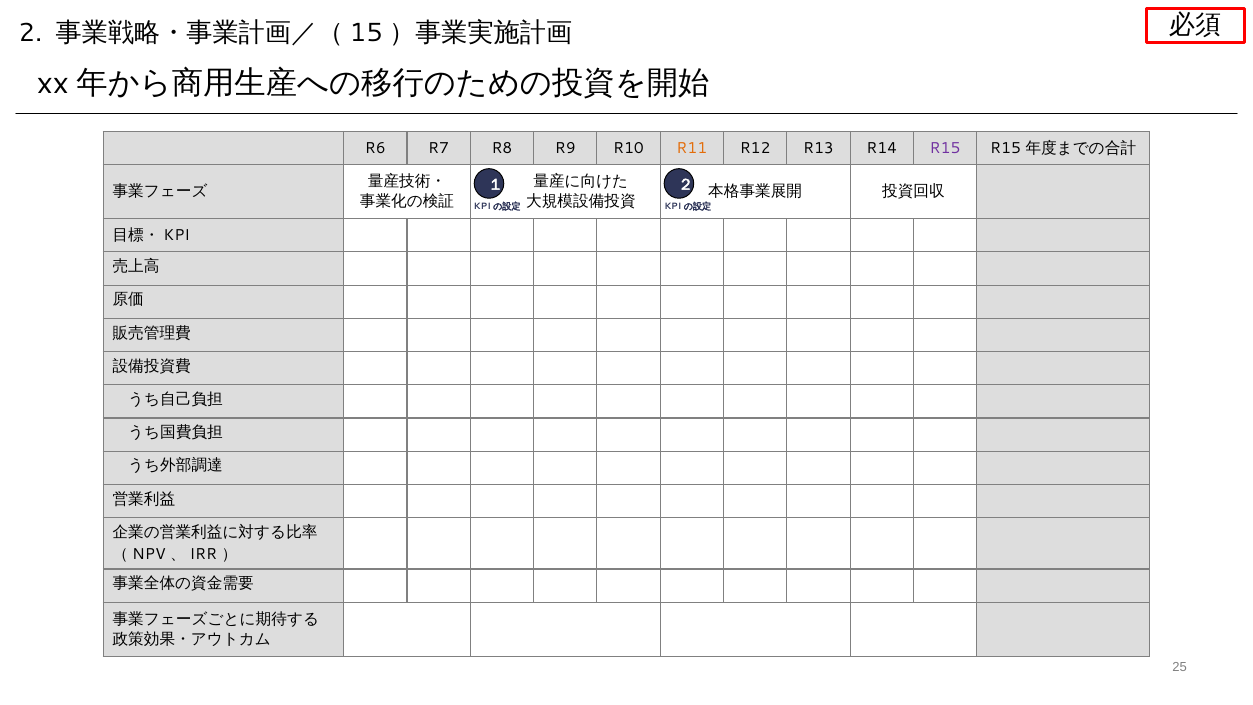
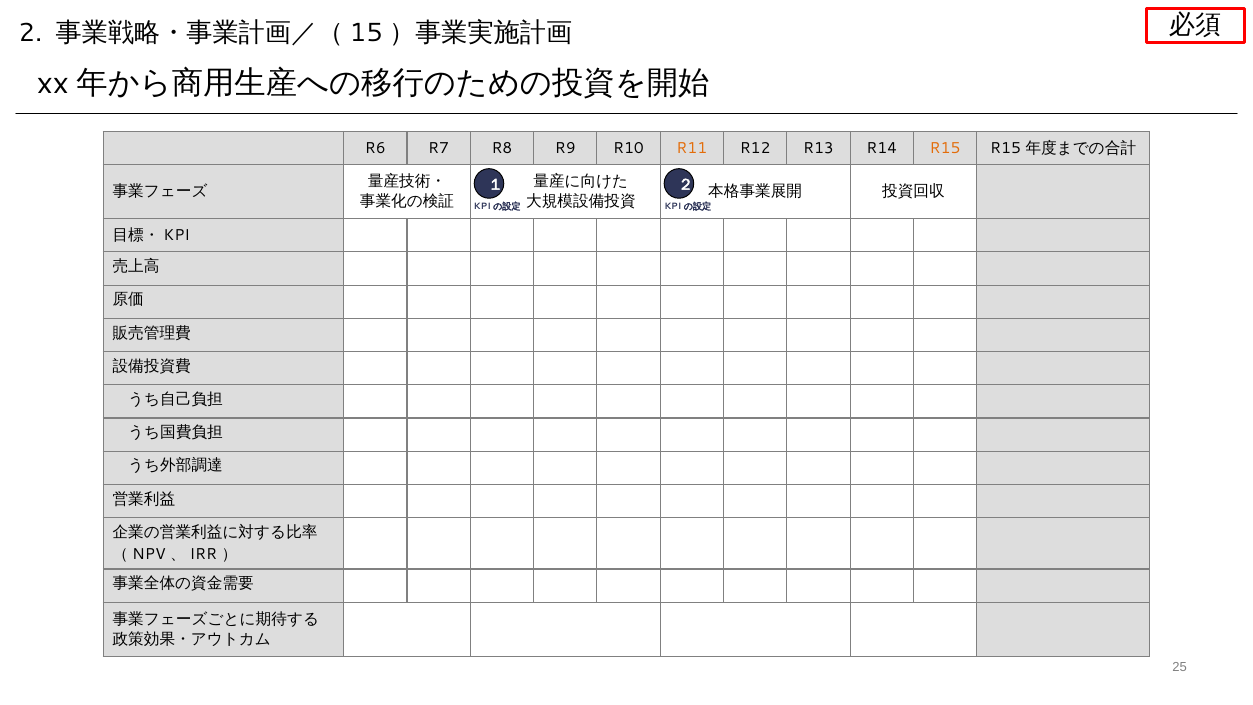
R15 colour: purple -> orange (945, 149)
